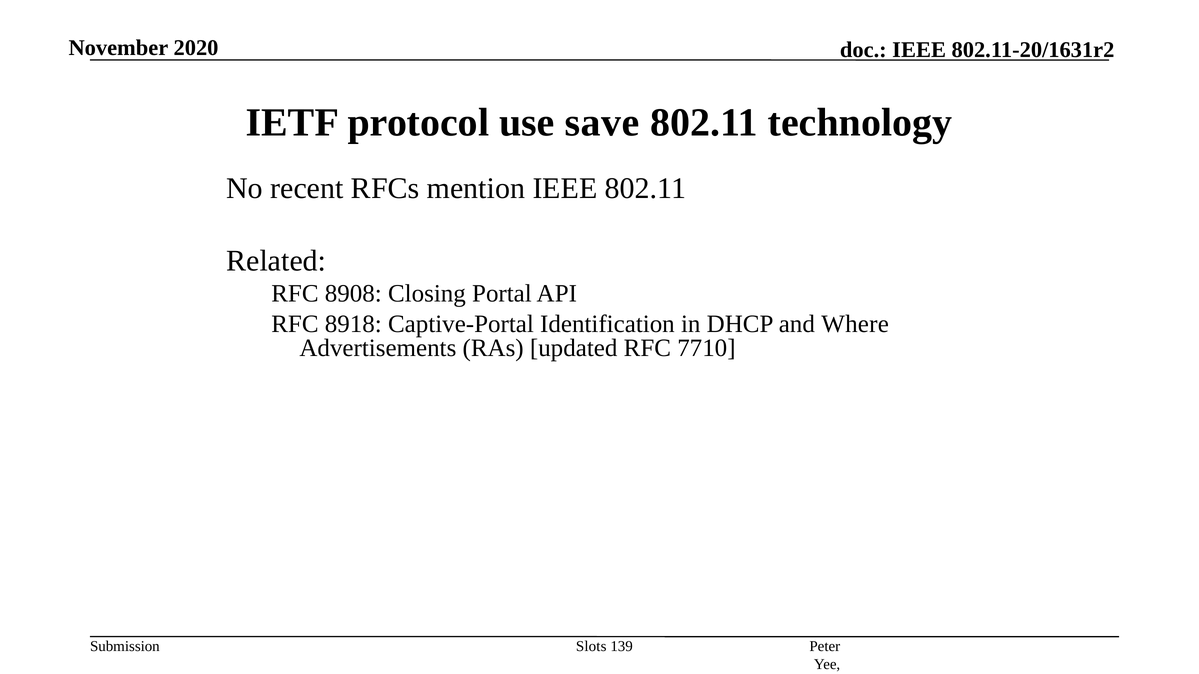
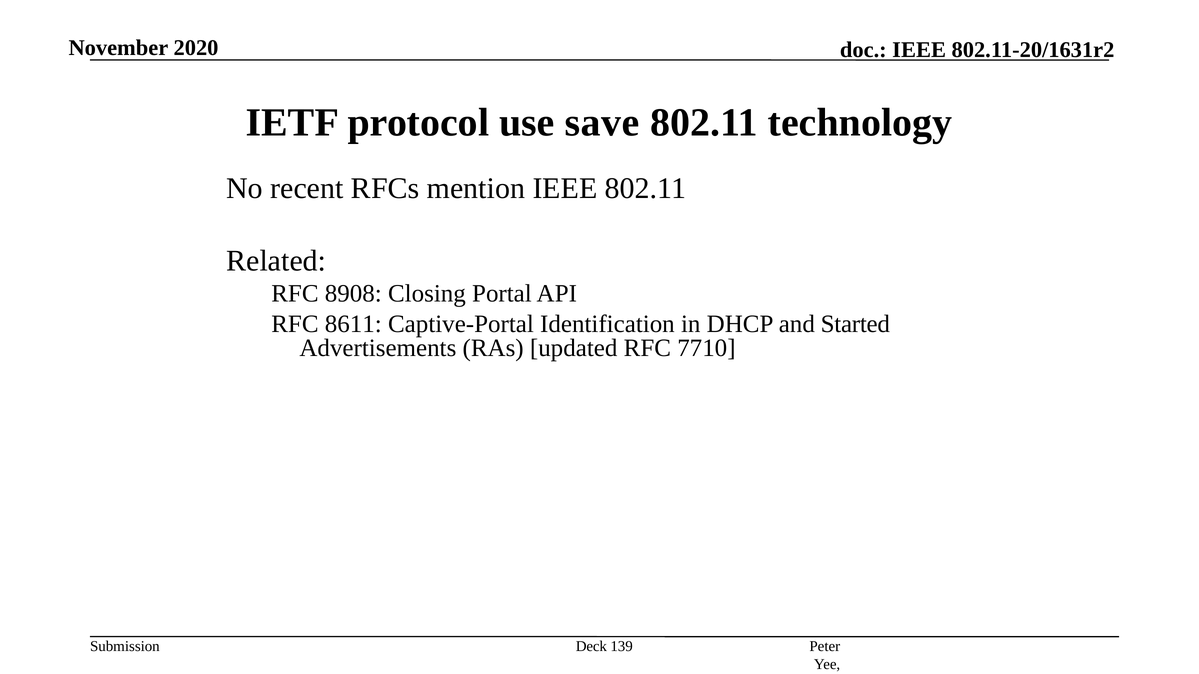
8918: 8918 -> 8611 (353, 324)
Where: Where -> Started (855, 324)
Slots: Slots -> Deck (591, 647)
